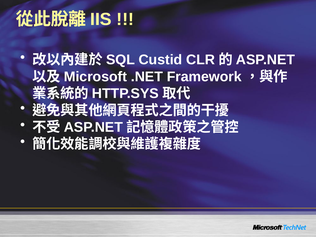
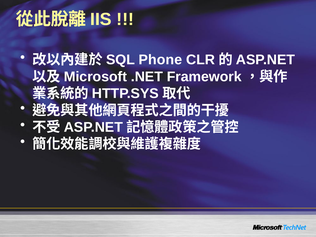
Custid: Custid -> Phone (160, 60)
